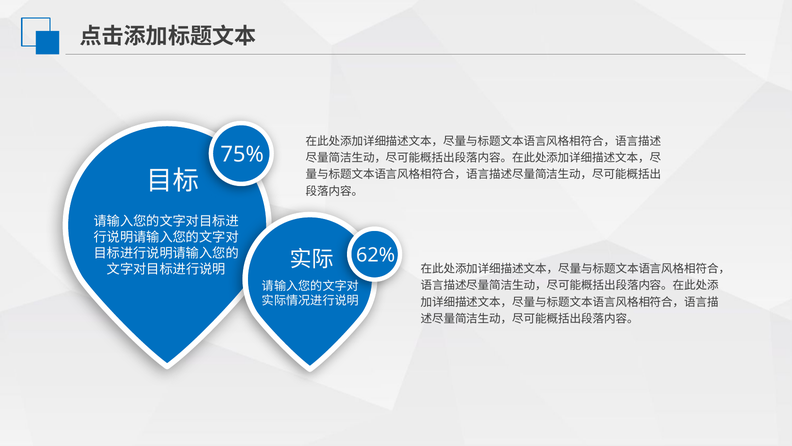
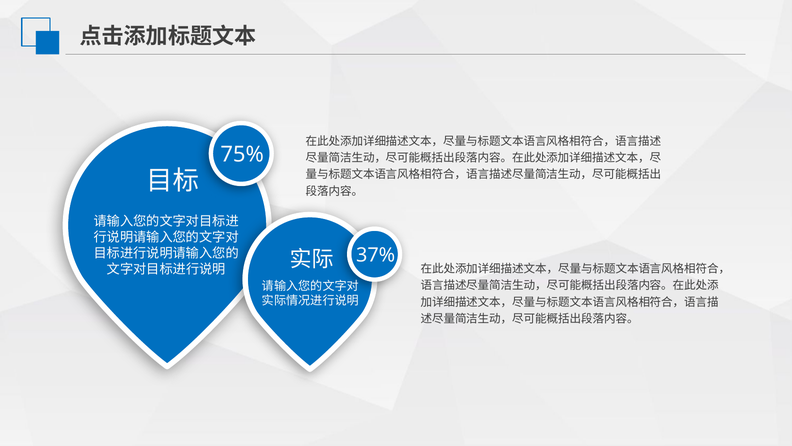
62%: 62% -> 37% (376, 255)
